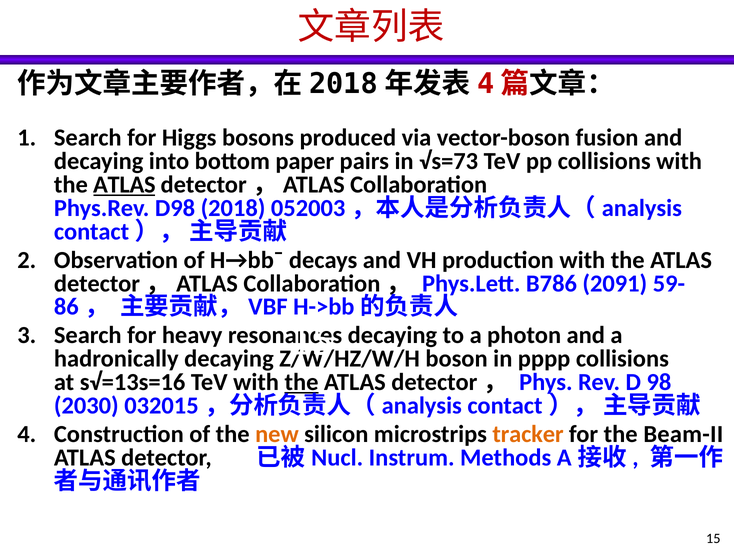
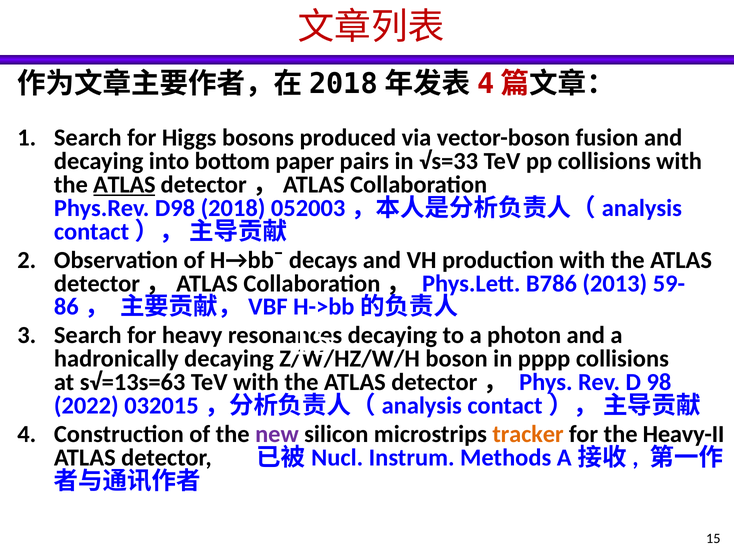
√s=73: √s=73 -> √s=33 (449, 161)
2091: 2091 -> 2013 (615, 284)
s√=13s=16: s√=13s=16 -> s√=13s=63 (133, 383)
the underline: present -> none (302, 383)
2030: 2030 -> 2022 (86, 406)
new colour: orange -> purple (277, 434)
Beam-II: Beam-II -> Heavy-II (684, 434)
